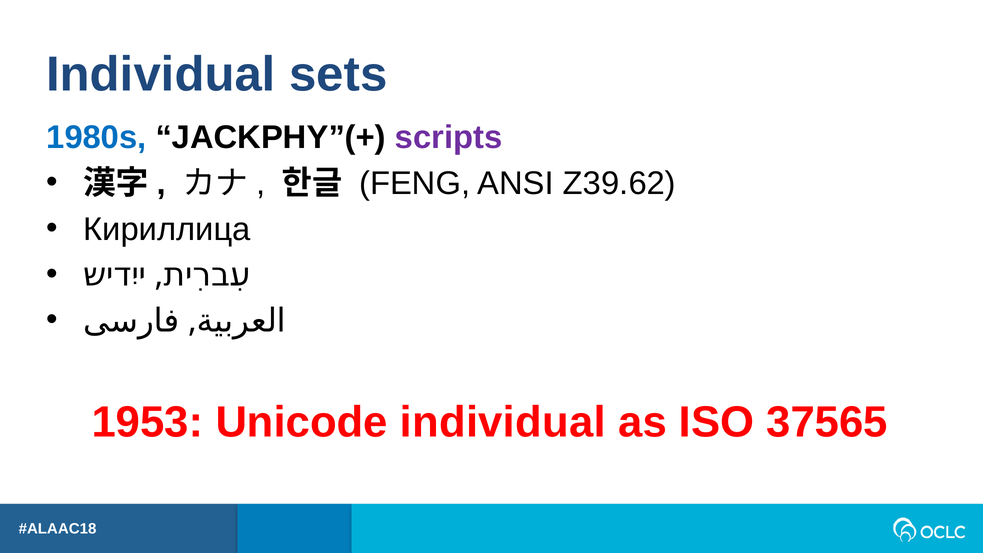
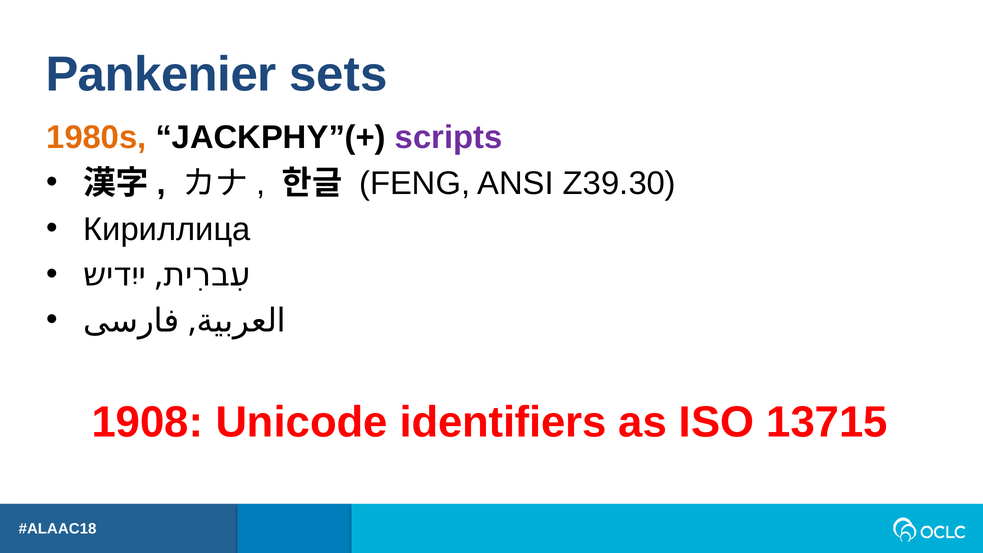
Individual: Individual -> Pankenier (161, 75)
1980s colour: blue -> orange (96, 137)
Z39.62: Z39.62 -> Z39.30 (619, 183)
1953: 1953 -> 1908 (147, 422)
Unicode individual: individual -> identifiers (503, 422)
37565: 37565 -> 13715 (827, 422)
